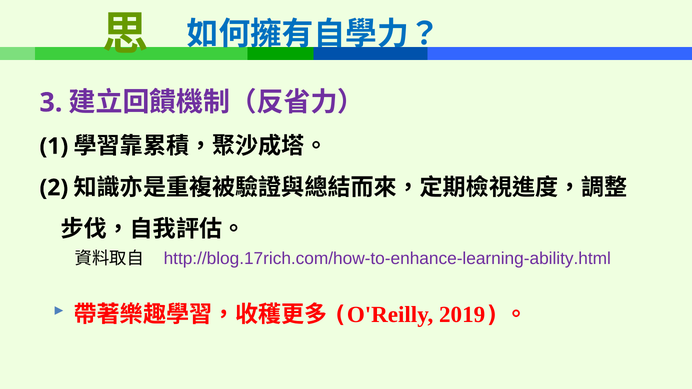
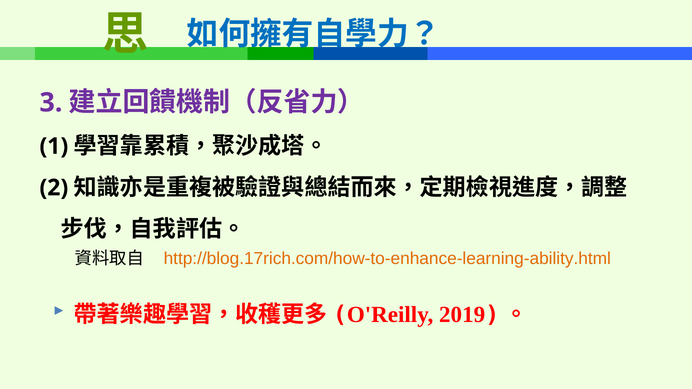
http://blog.17rich.com/how-to-enhance-learning-ability.html colour: purple -> orange (387, 259)
